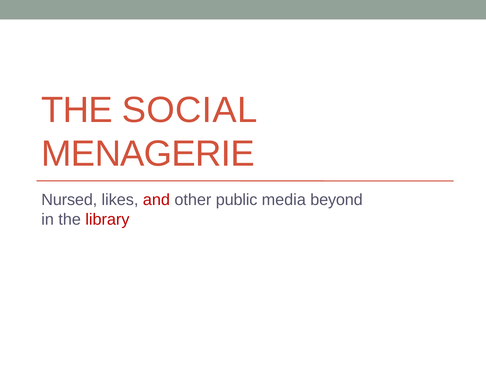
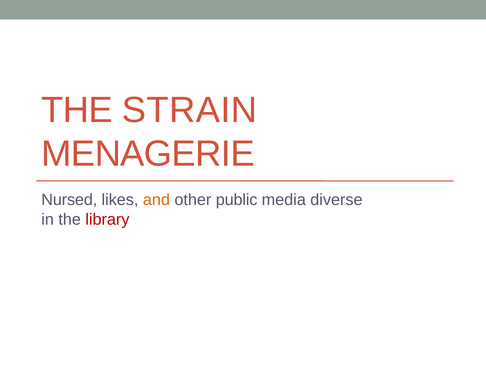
SOCIAL: SOCIAL -> STRAIN (190, 110)
and colour: red -> orange (156, 200)
beyond: beyond -> diverse (336, 200)
